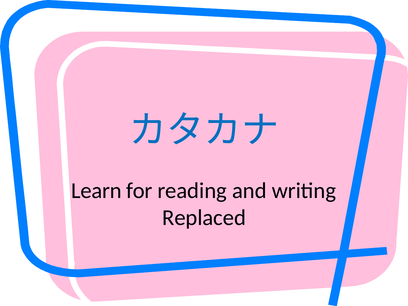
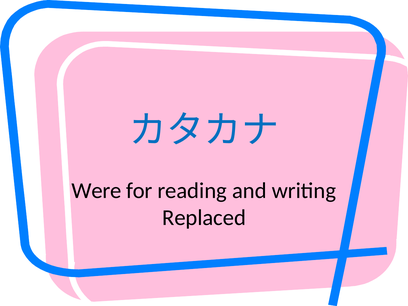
Learn: Learn -> Were (97, 191)
